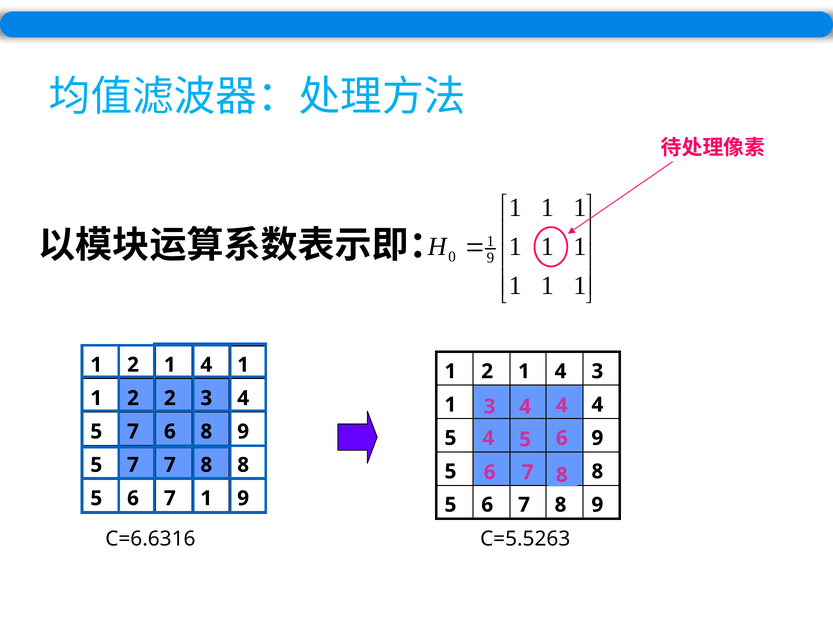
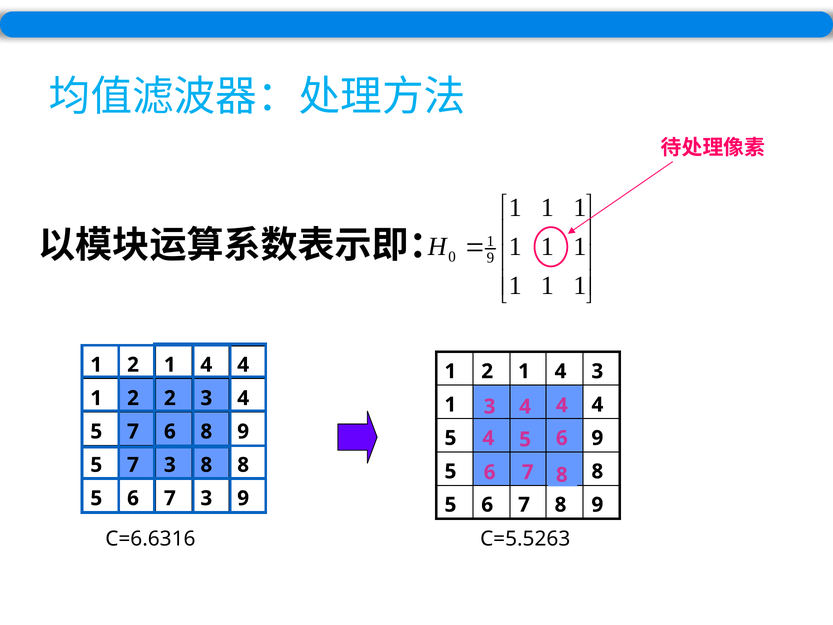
1: 1 -> 4 (243, 365)
5 7 7: 7 -> 3 (170, 465)
6 7 1: 1 -> 3 (206, 498)
